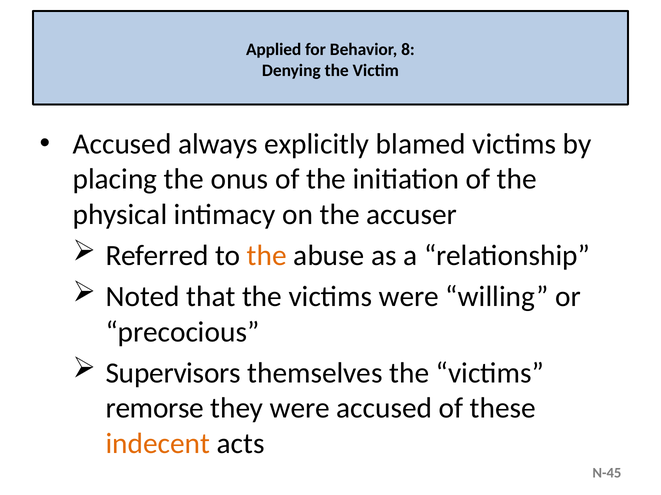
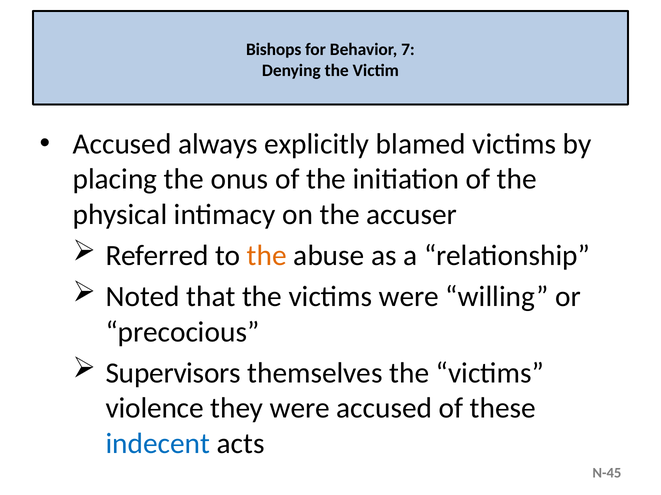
Applied: Applied -> Bishops (274, 50)
8: 8 -> 7 (408, 50)
remorse: remorse -> violence (155, 409)
indecent colour: orange -> blue (158, 444)
